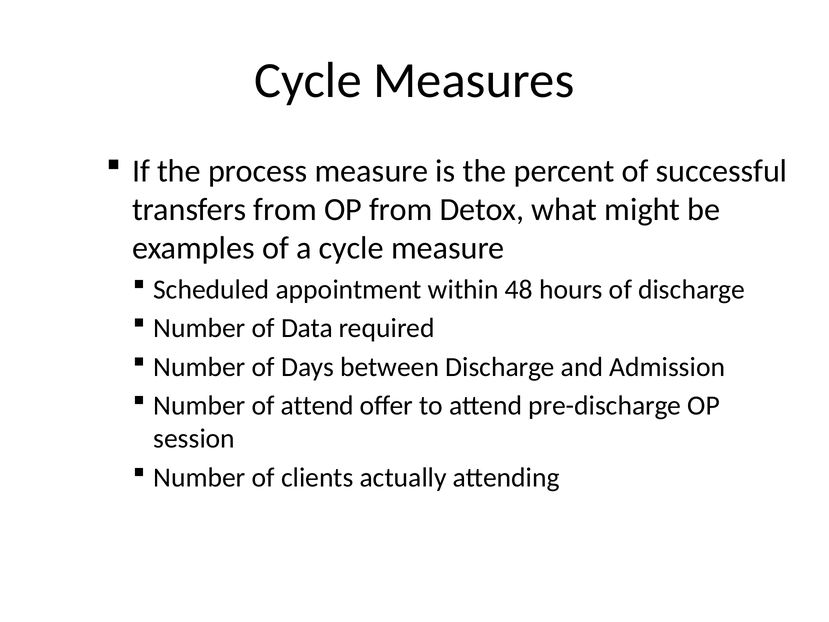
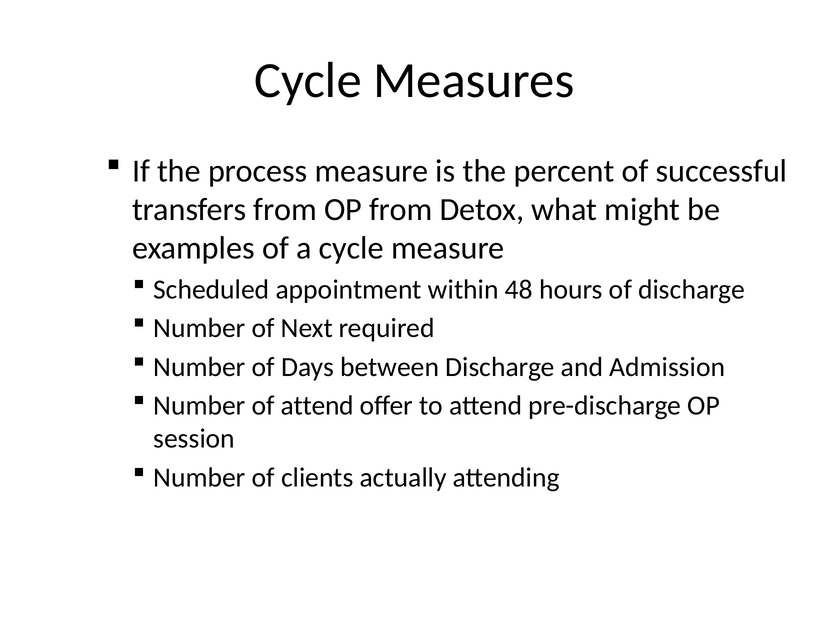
Data: Data -> Next (307, 328)
